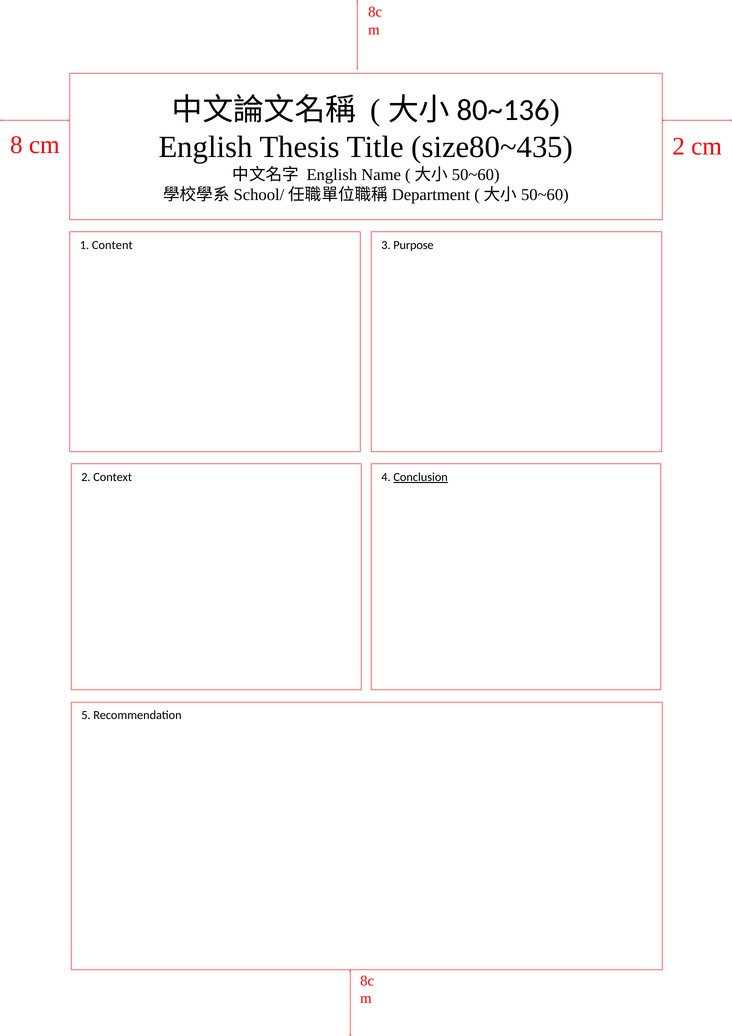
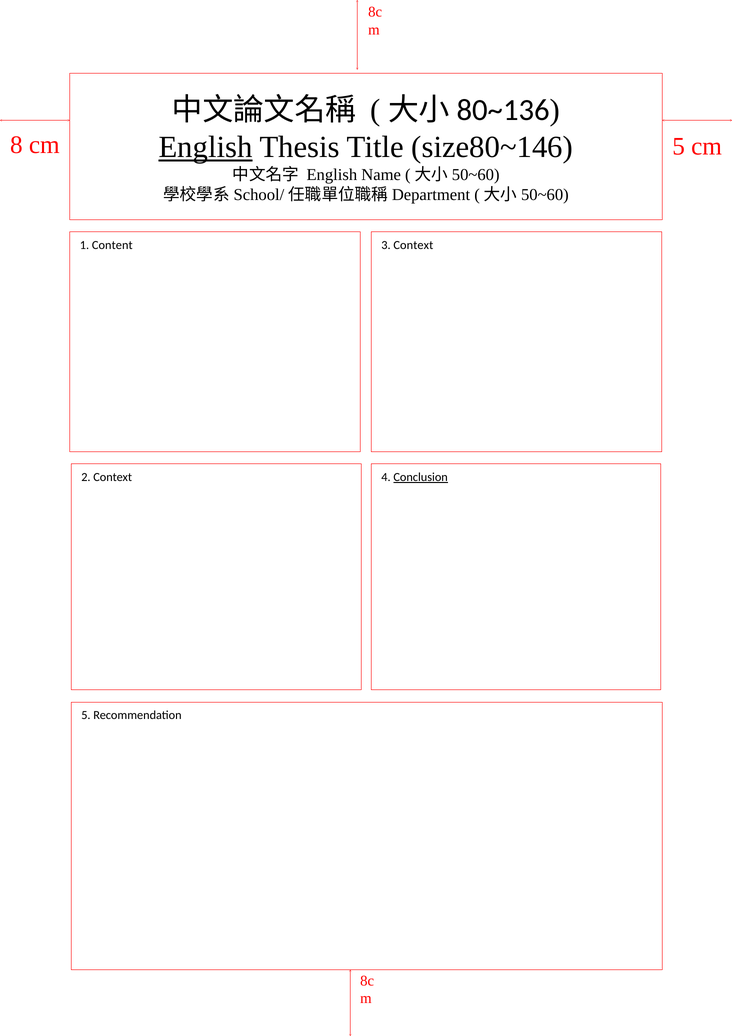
English underline: none -> present (206, 147)
size80~435: size80~435 -> size80~146 (492, 147)
cm 2: 2 -> 5 (679, 146)
3 Purpose: Purpose -> Context (413, 245)
